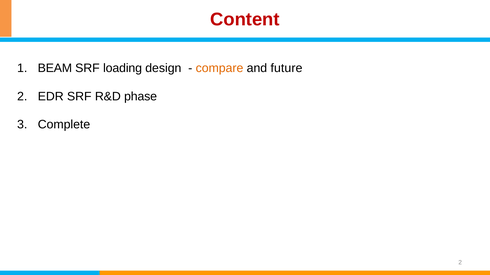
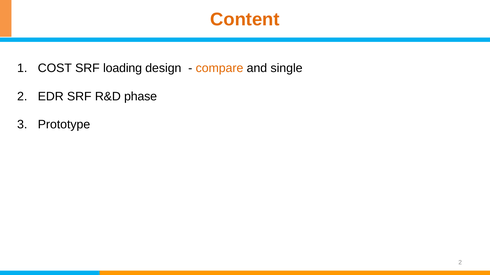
Content colour: red -> orange (245, 20)
BEAM: BEAM -> COST (55, 68)
future: future -> single (287, 68)
Complete: Complete -> Prototype (64, 125)
